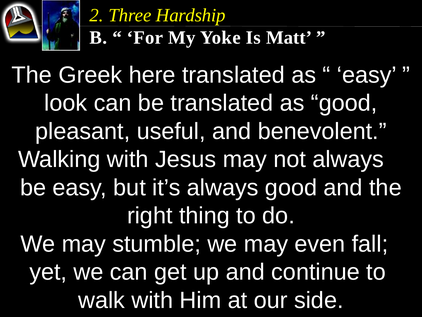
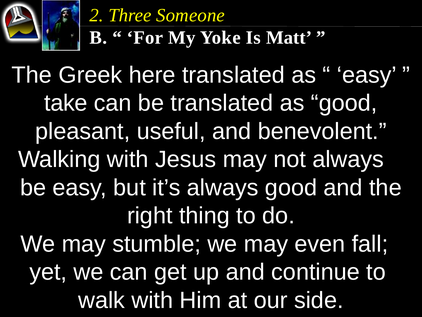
Hardship: Hardship -> Someone (191, 15)
look: look -> take (66, 103)
